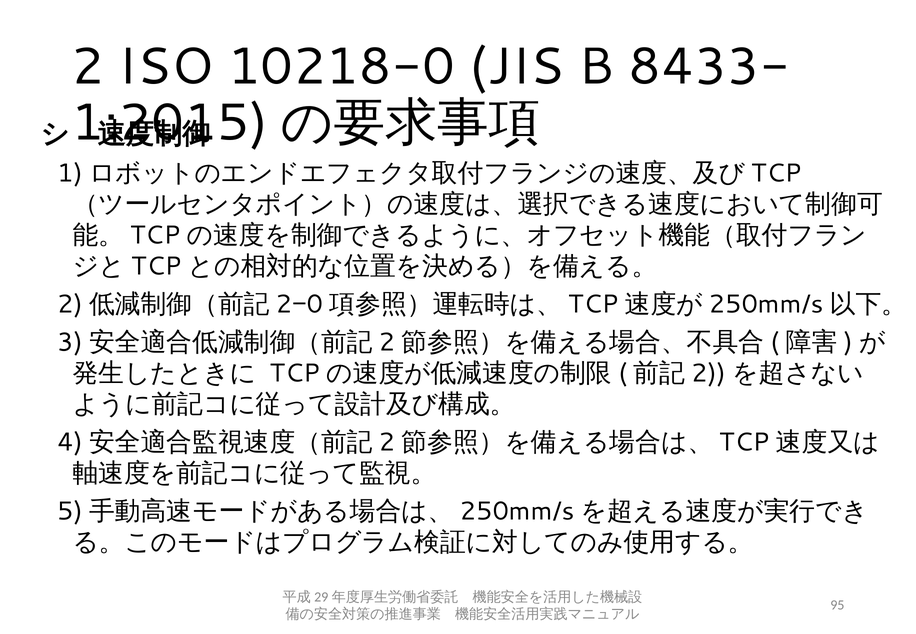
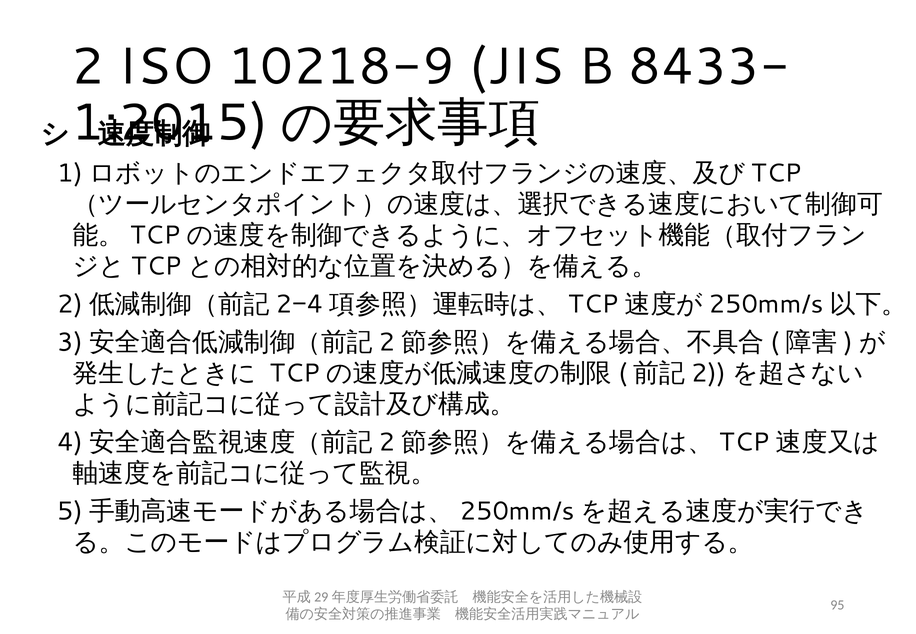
10218-0: 10218-0 -> 10218-9 (341, 67)
0: 0 -> 4 (315, 304)
